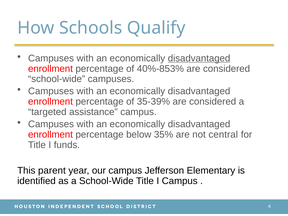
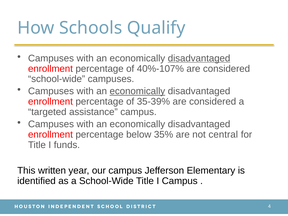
40%-853%: 40%-853% -> 40%-107% (160, 69)
economically underline: none -> present (137, 91)
parent: parent -> written (52, 171)
